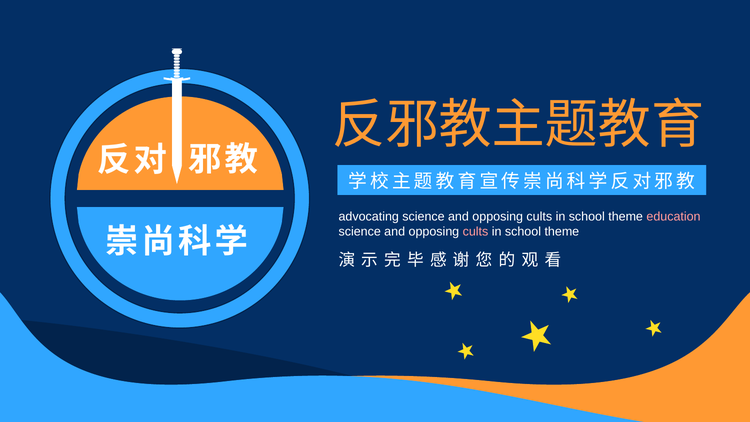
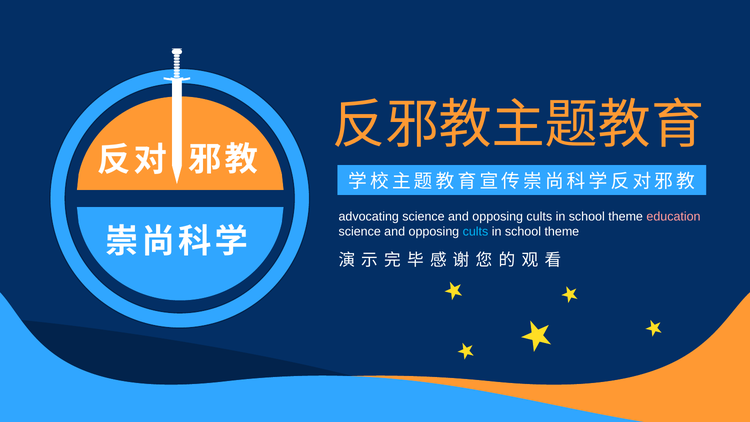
cults colour: pink -> light blue (475, 231)
